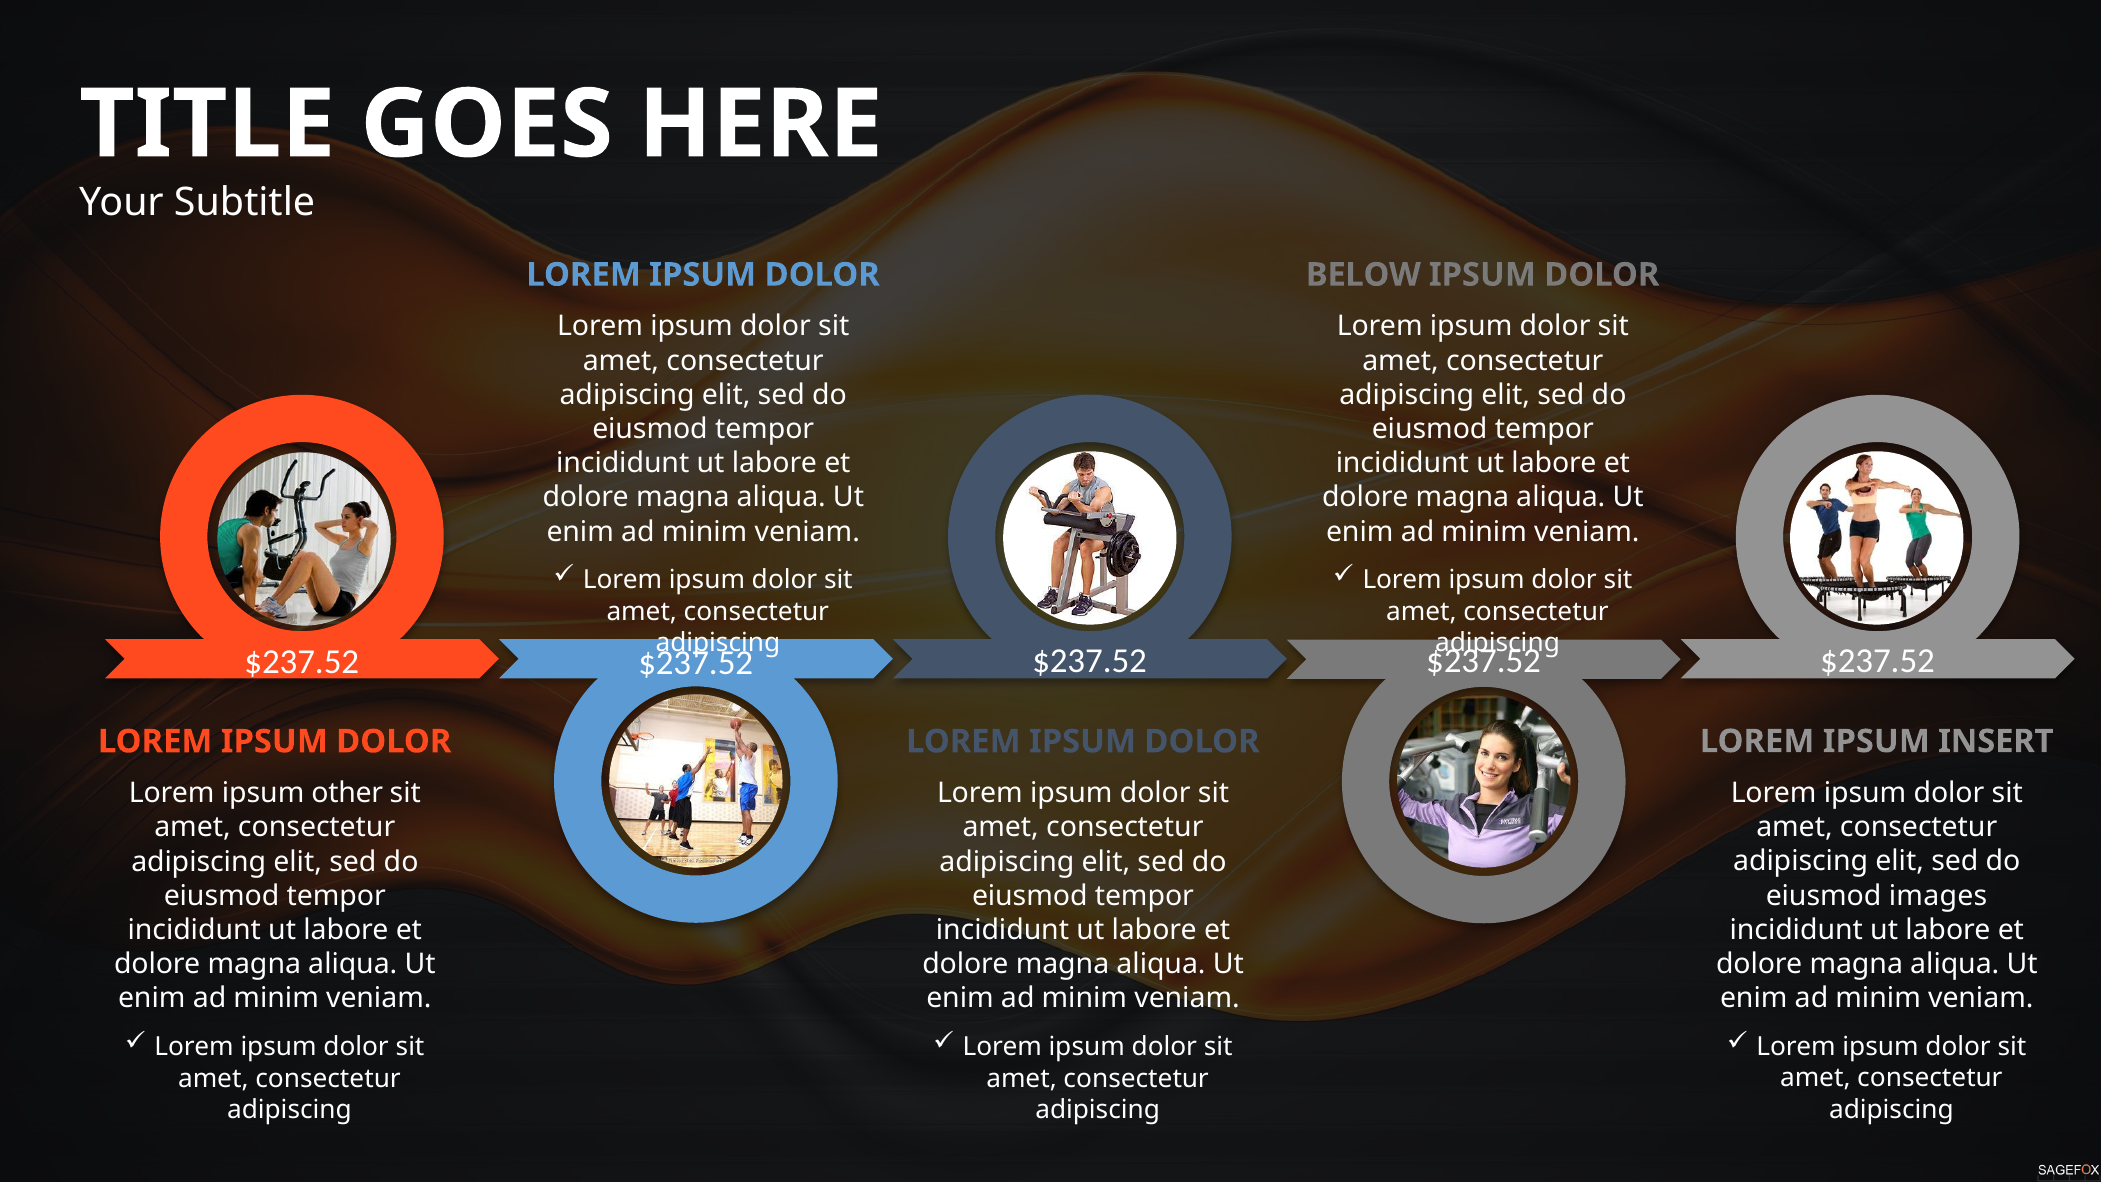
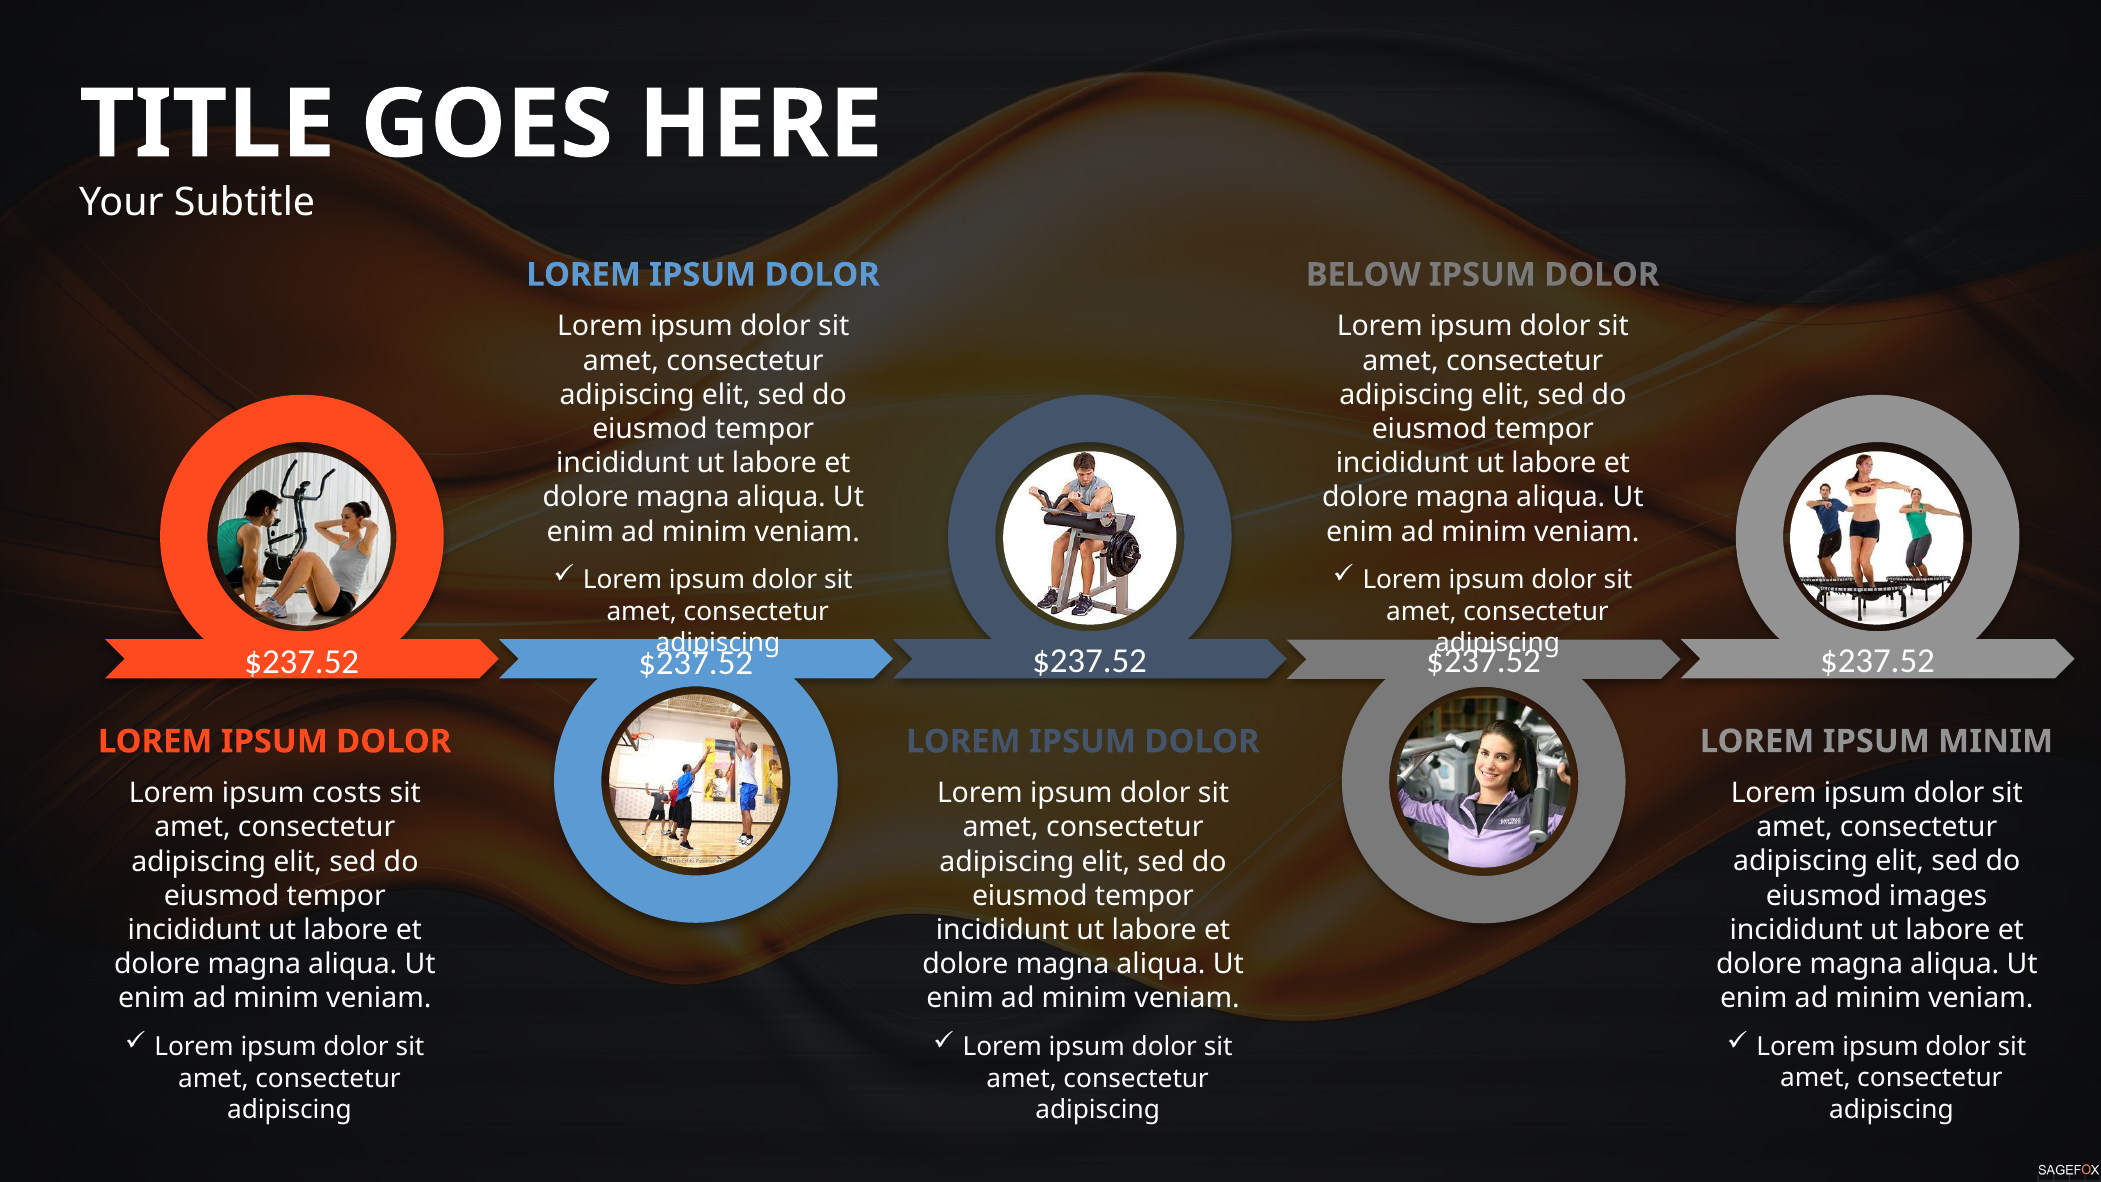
IPSUM INSERT: INSERT -> MINIM (1996, 741)
other: other -> costs (347, 793)
